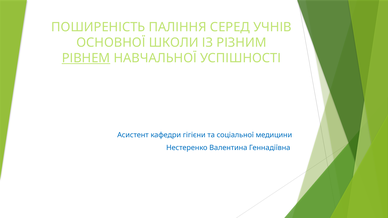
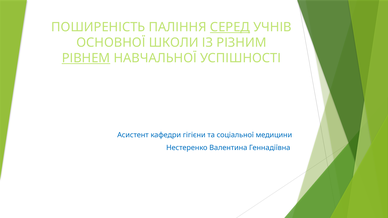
СЕРЕД underline: none -> present (230, 27)
